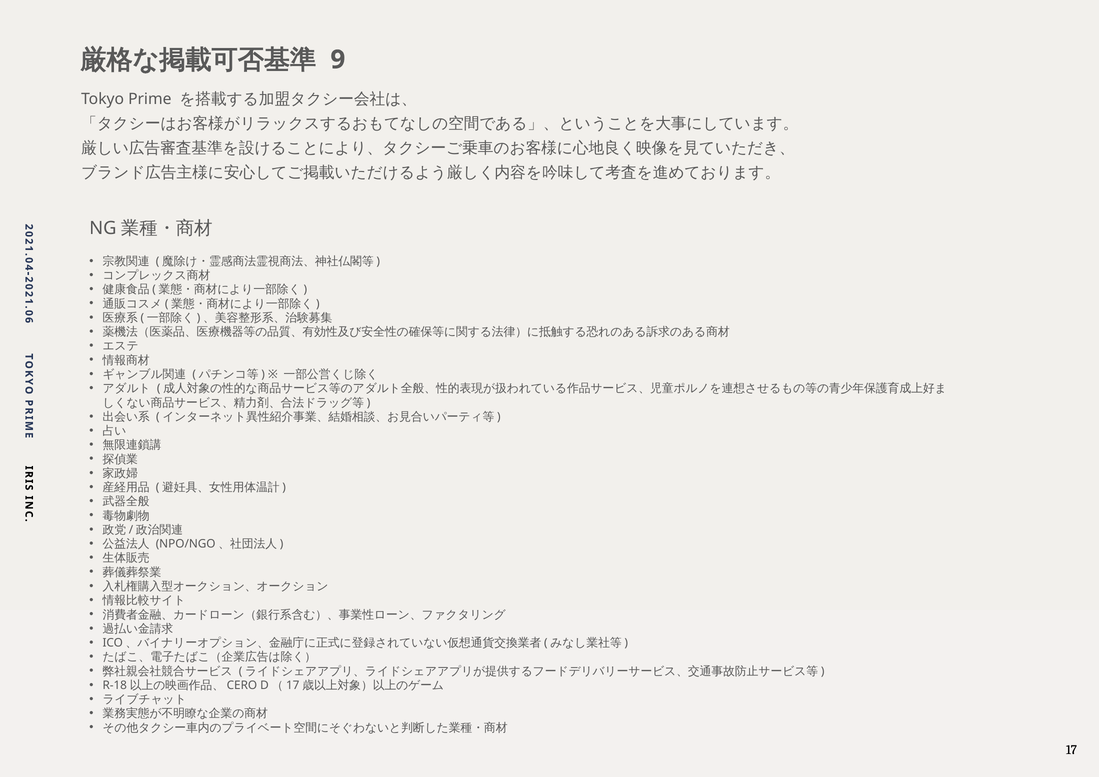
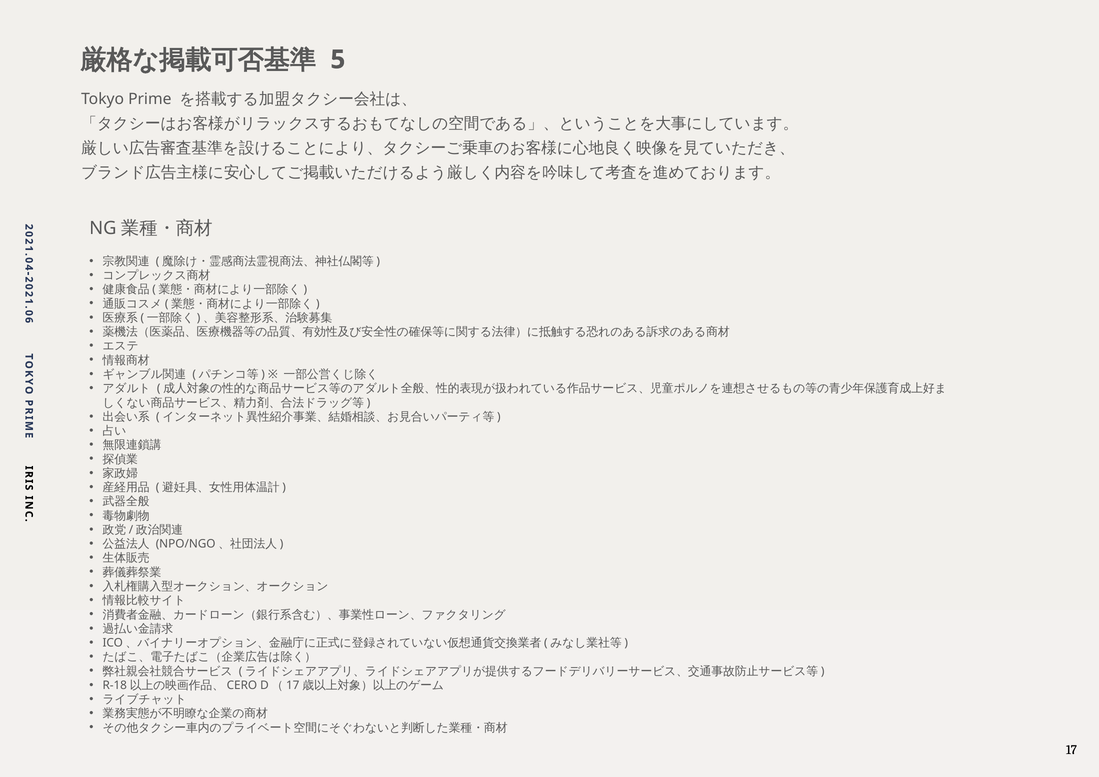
9: 9 -> 5 (338, 60)
